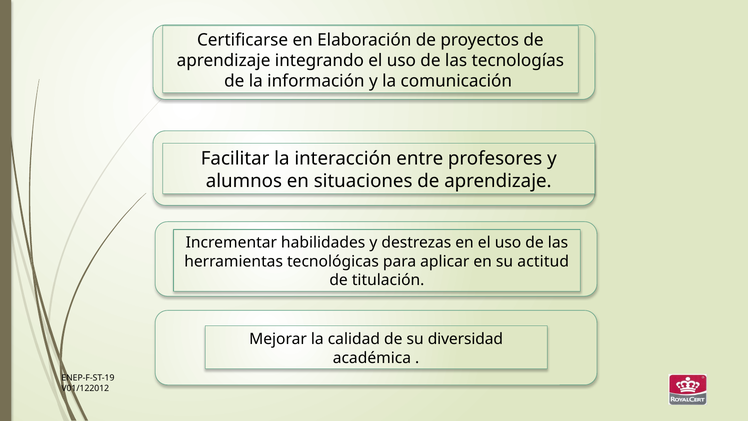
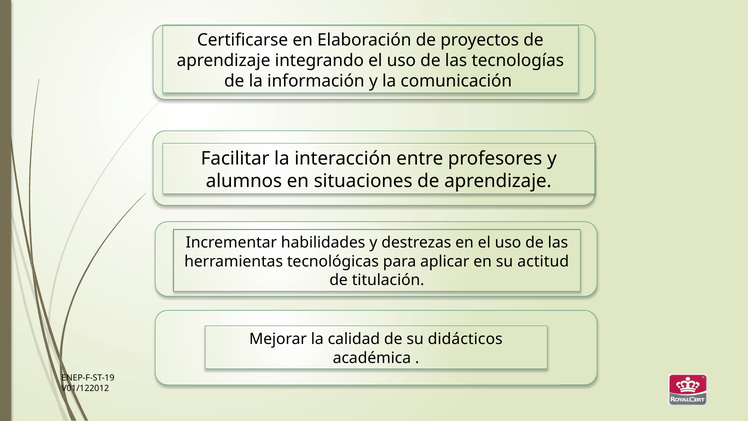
diversidad: diversidad -> didácticos (465, 339)
